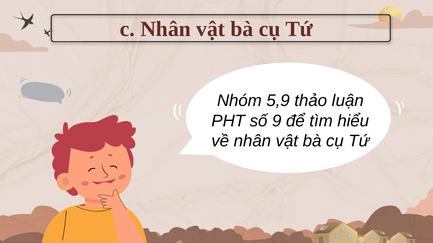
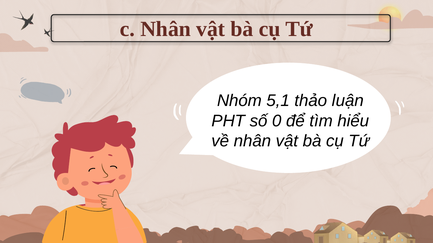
5,9: 5,9 -> 5,1 (278, 101)
9: 9 -> 0 (277, 121)
